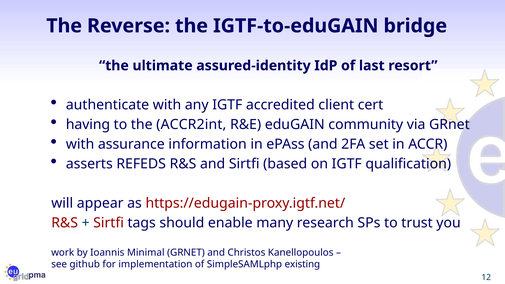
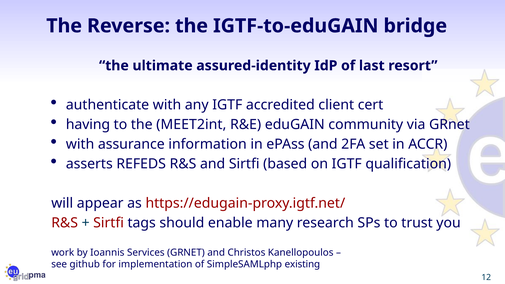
ACCR2int: ACCR2int -> MEET2int (191, 125)
Minimal: Minimal -> Services (146, 253)
